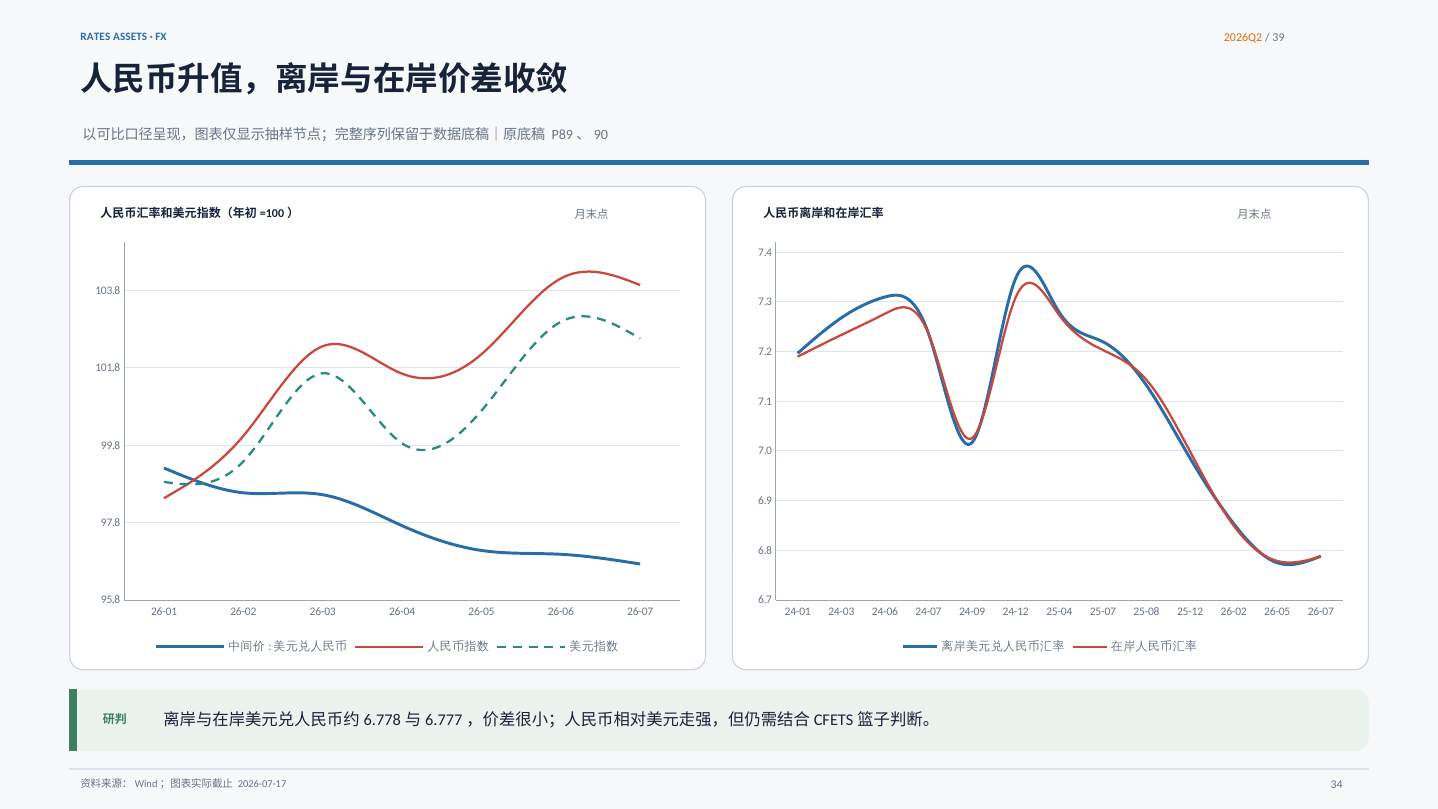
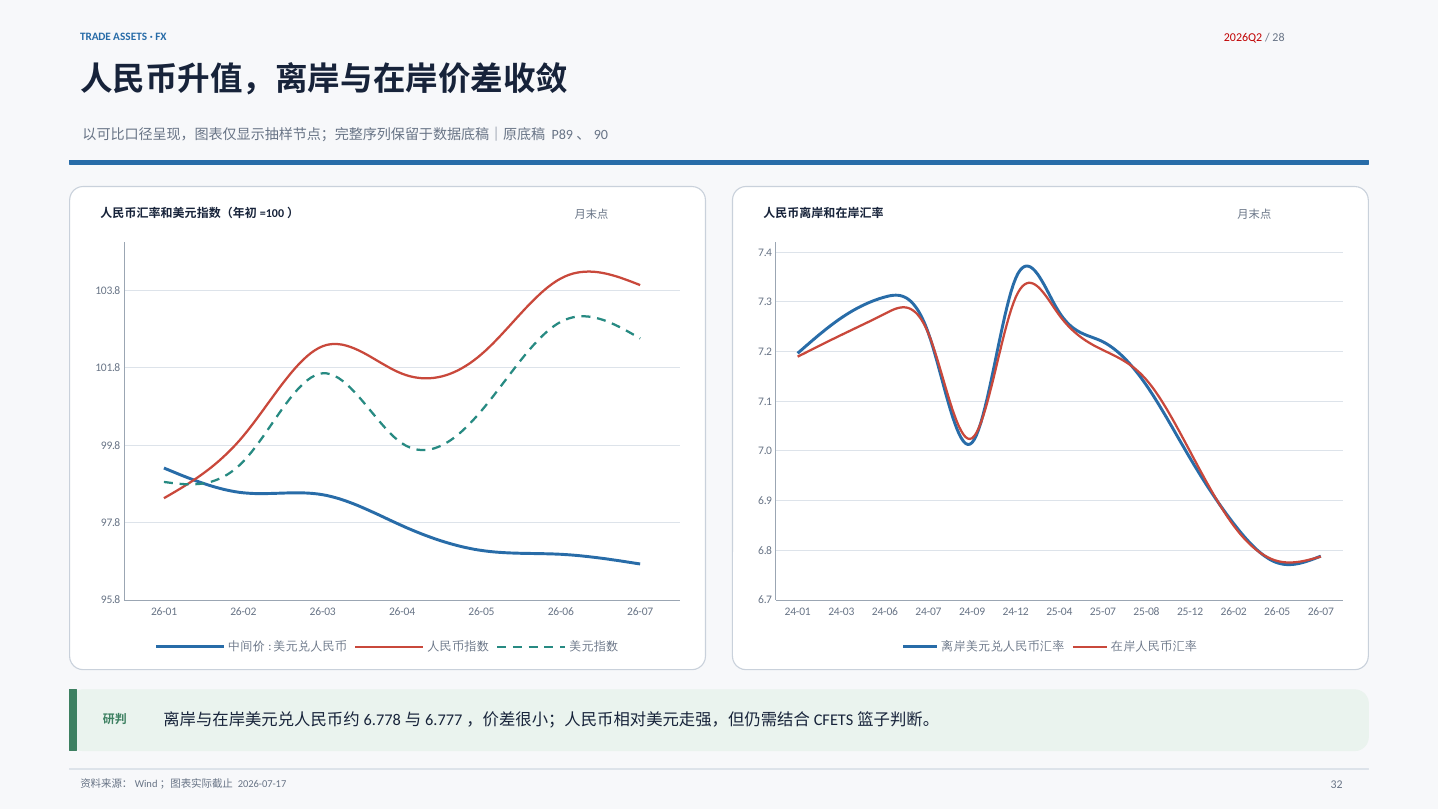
RATES: RATES -> TRADE (96, 37)
2026Q2 colour: orange -> red (1243, 38)
39: 39 -> 28 (1279, 38)
34: 34 -> 32 (1337, 784)
